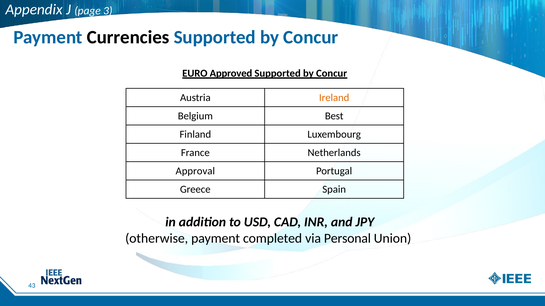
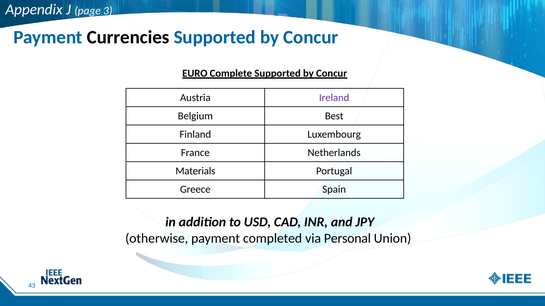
Approved: Approved -> Complete (231, 74)
Ireland colour: orange -> purple (334, 98)
Approval: Approval -> Materials (195, 171)
